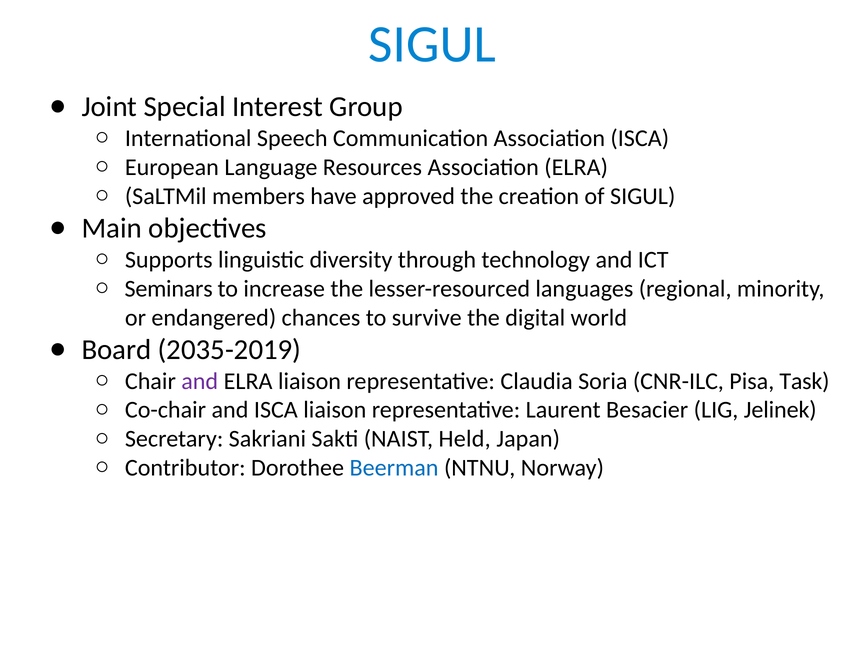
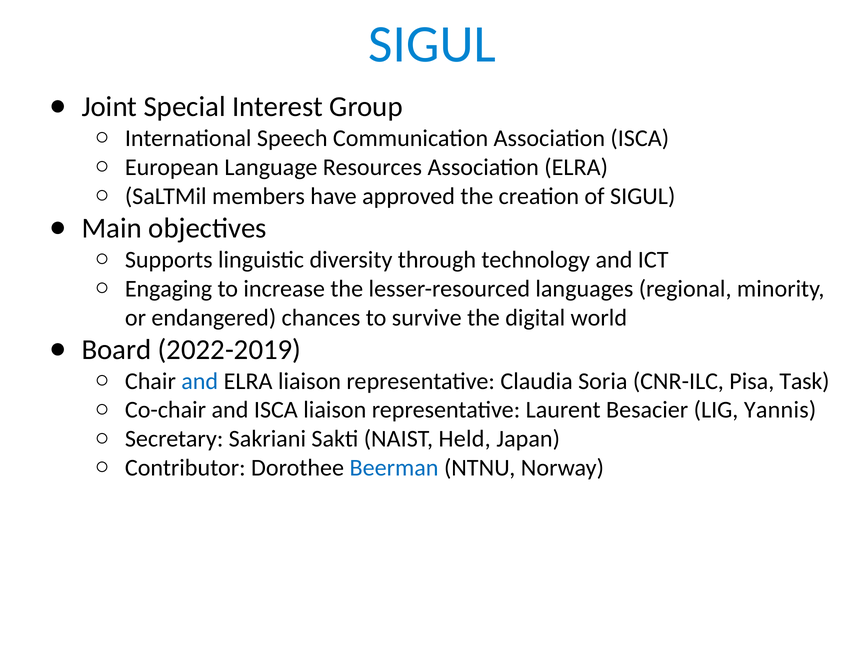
Seminars: Seminars -> Engaging (169, 289)
2035-2019: 2035-2019 -> 2022-2019 (229, 350)
and colour: purple -> blue (200, 381)
Jelinek: Jelinek -> Yannis (780, 410)
